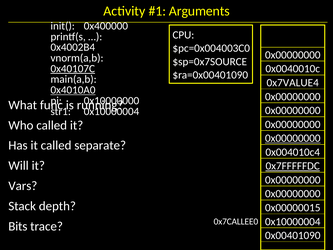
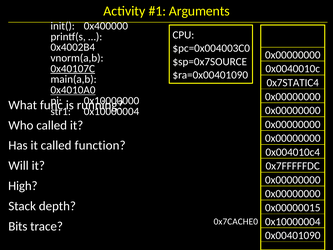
0x7VALUE4: 0x7VALUE4 -> 0x7STATIC4 (293, 83)
0x00000000 underline: present -> none (293, 138)
separate: separate -> function (100, 145)
0x7FFFFFDC underline: present -> none (293, 166)
Vars: Vars -> High (23, 186)
0x7CALLEE0: 0x7CALLEE0 -> 0x7CACHE0 (236, 221)
